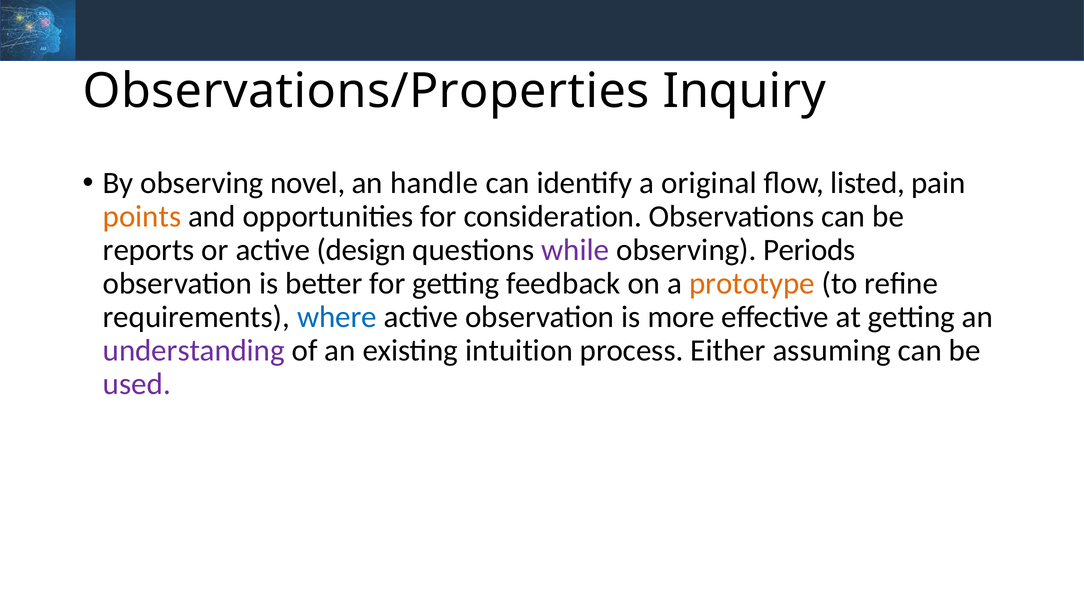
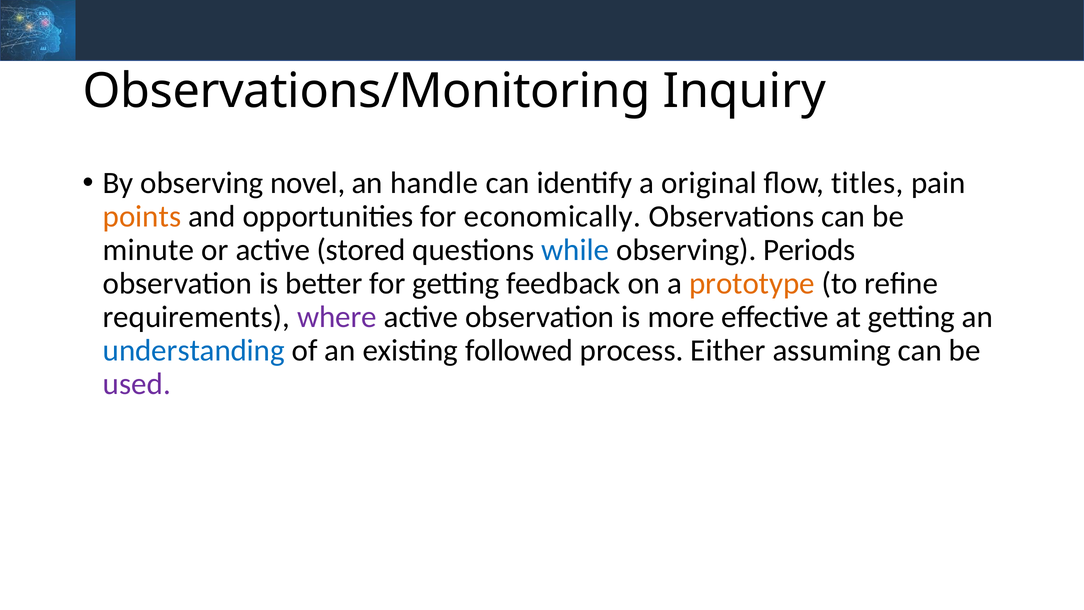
Observations/Properties: Observations/Properties -> Observations/Monitoring (367, 91)
listed: listed -> titles (867, 183)
consideration: consideration -> economically (552, 216)
reports: reports -> minute (149, 250)
design: design -> stored (361, 250)
while colour: purple -> blue (575, 250)
where colour: blue -> purple (337, 317)
understanding colour: purple -> blue (194, 350)
intuition: intuition -> followed (519, 350)
